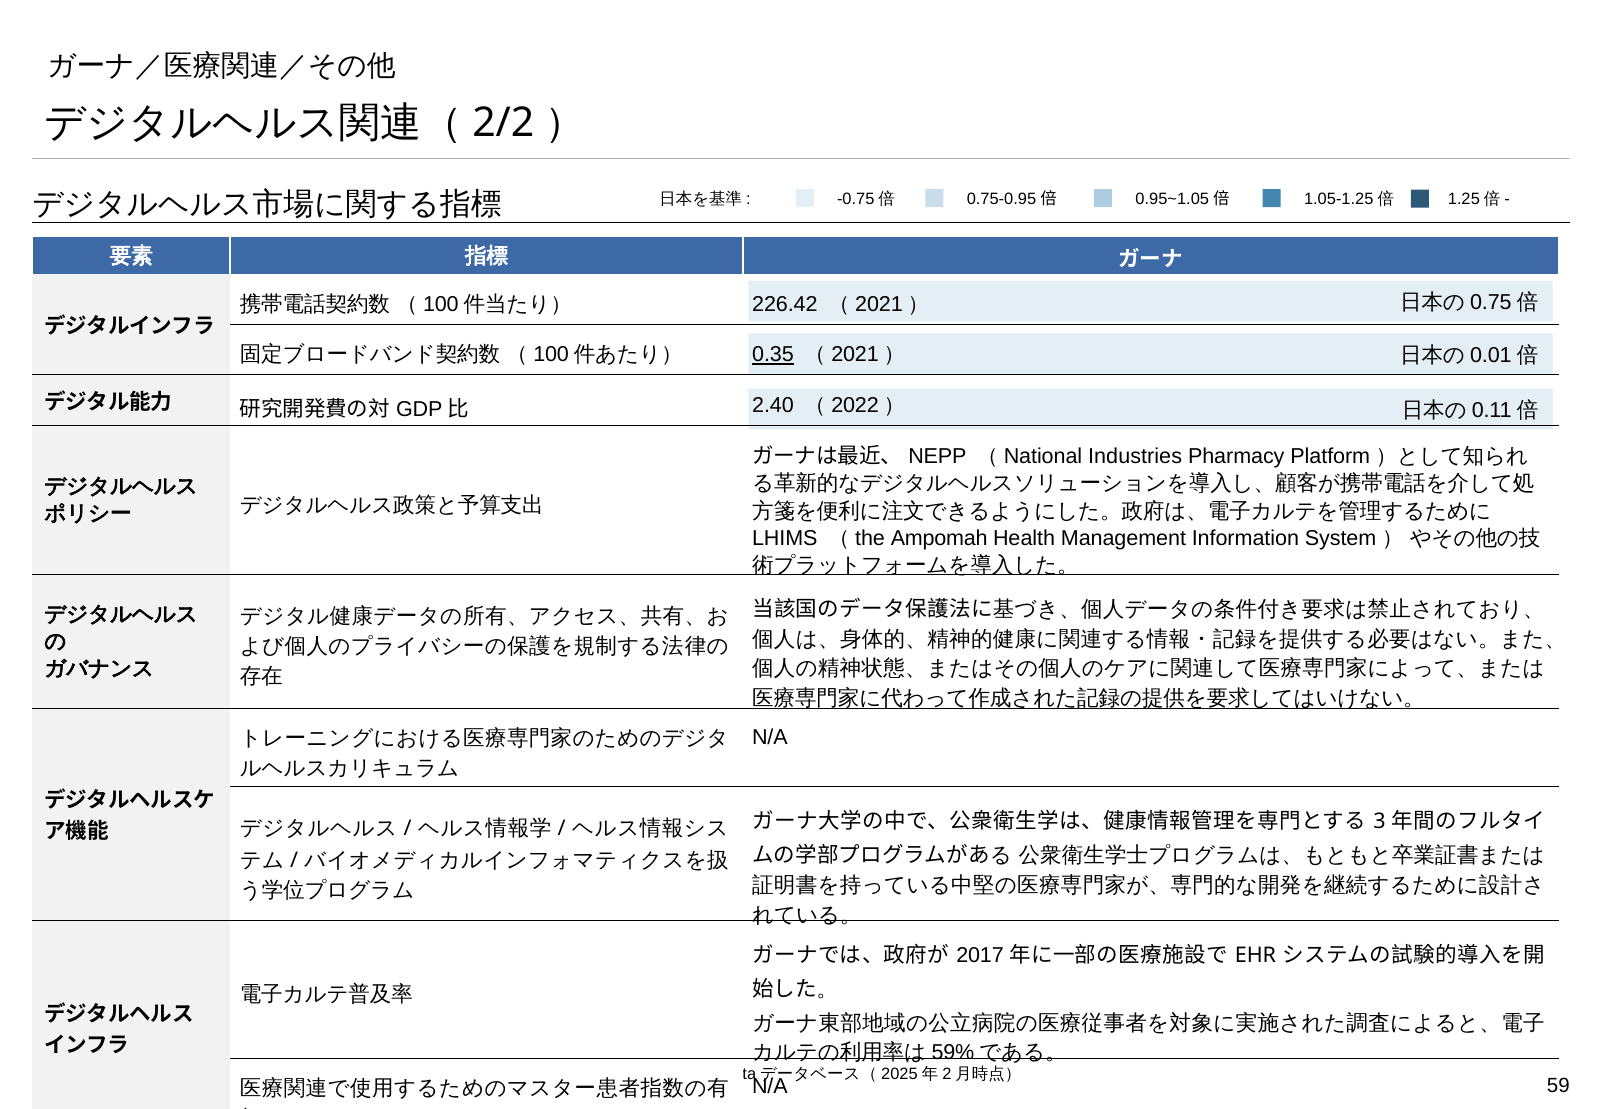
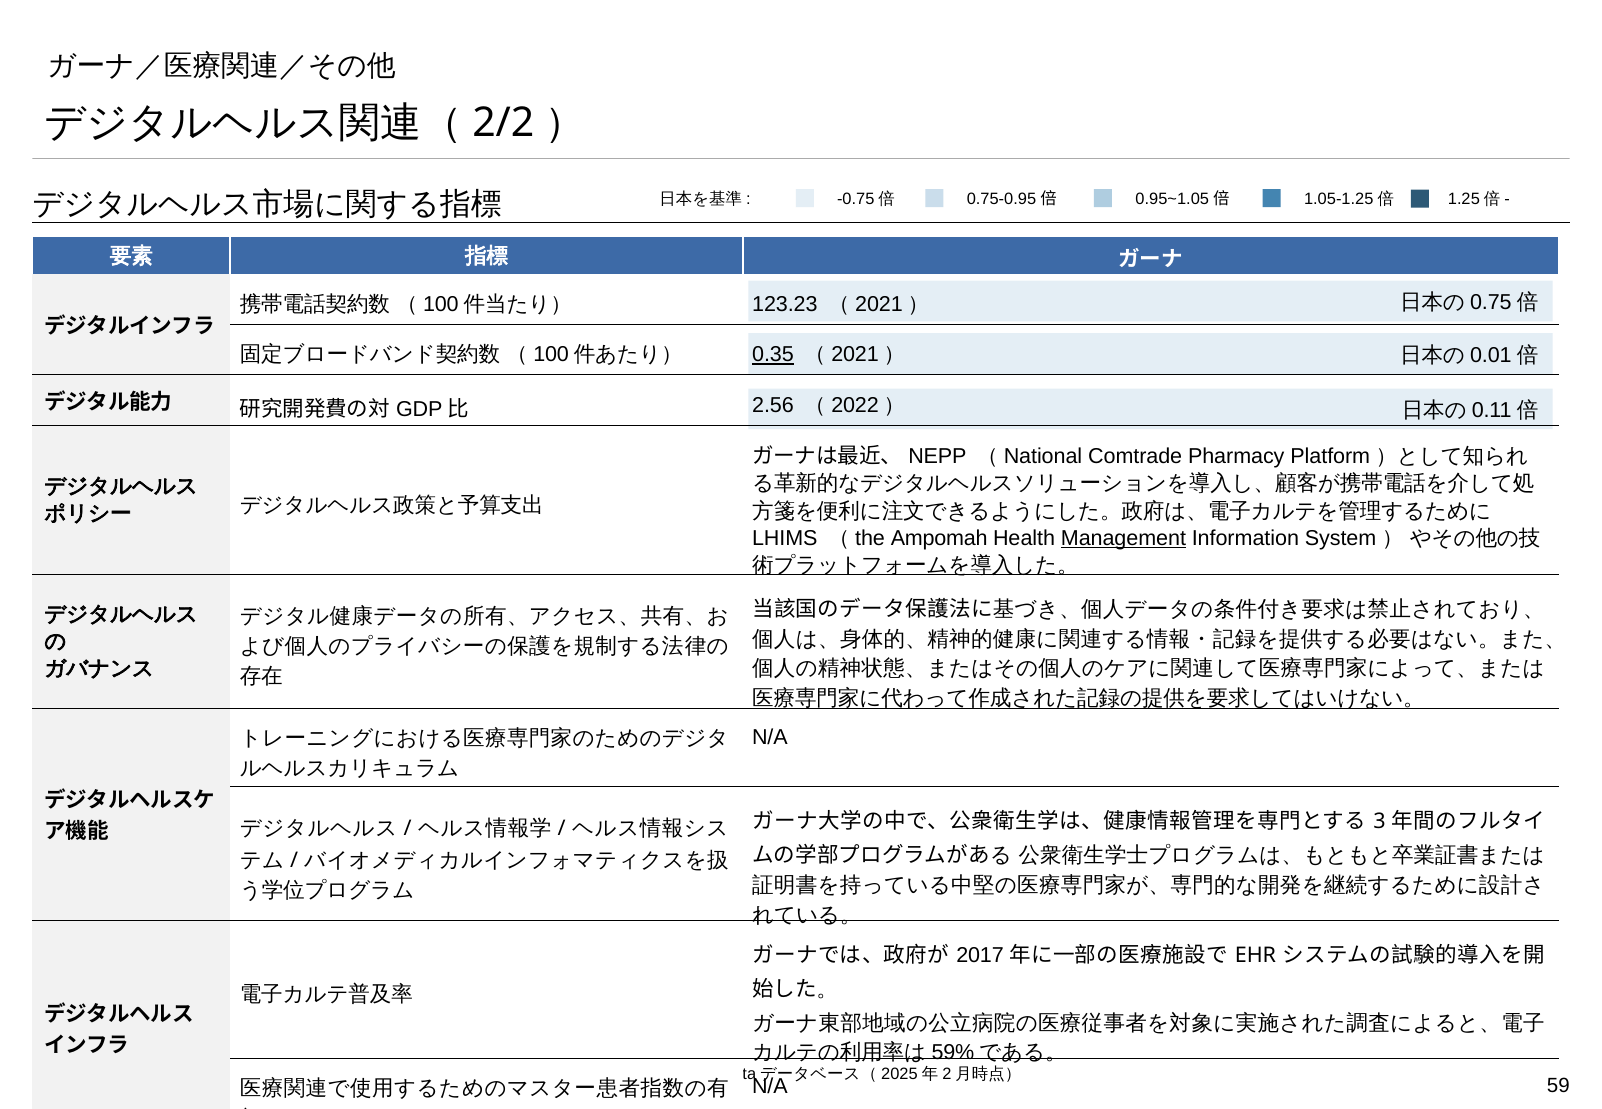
226.42: 226.42 -> 123.23 (785, 305)
2.40: 2.40 -> 2.56 (773, 405)
Industries: Industries -> Comtrade (1135, 457)
Management underline: none -> present (1123, 538)
